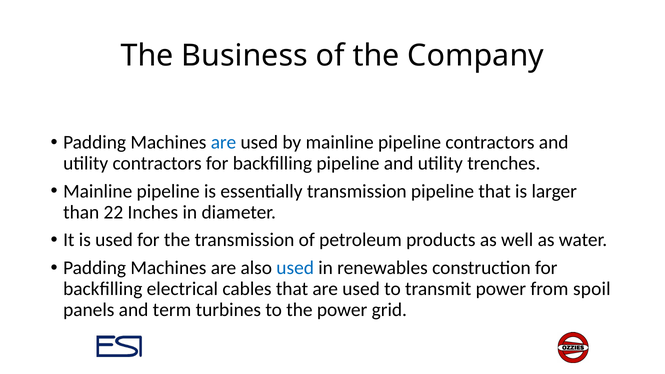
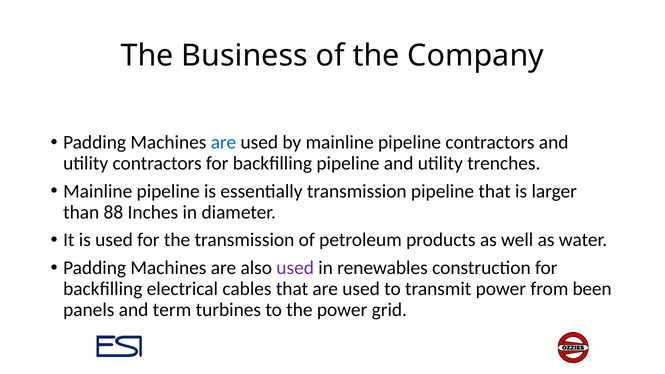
22: 22 -> 88 (113, 212)
used colour: blue -> purple (295, 268)
spoil: spoil -> been (592, 289)
